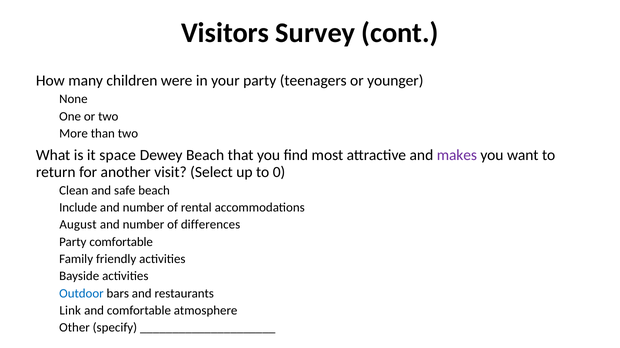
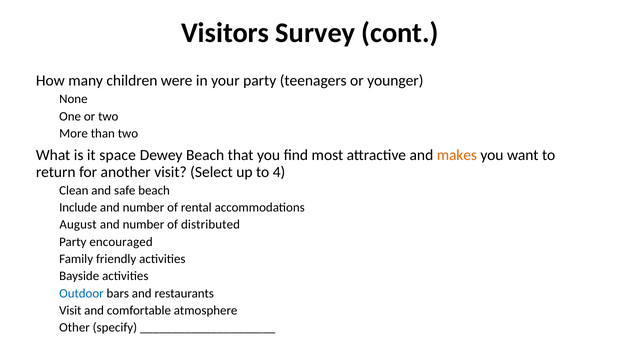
makes colour: purple -> orange (457, 156)
0: 0 -> 4 (279, 172)
differences: differences -> distributed (211, 225)
Party comfortable: comfortable -> encouraged (121, 242)
Link: Link -> Visit (70, 311)
